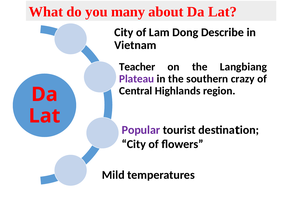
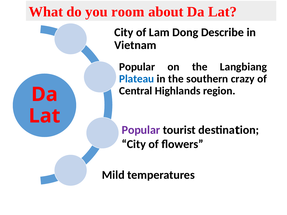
many: many -> room (128, 12)
Teacher: Teacher -> Popular (137, 67)
Plateau colour: purple -> blue (137, 79)
